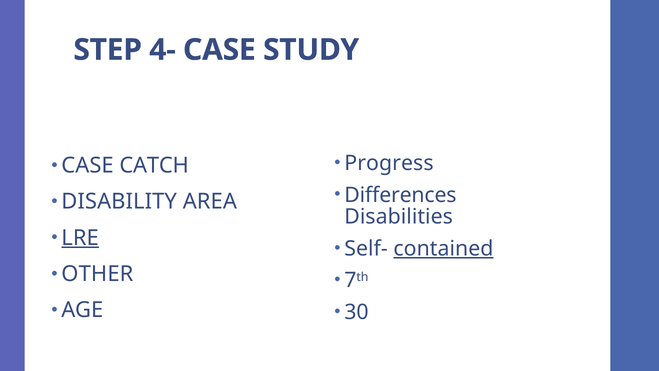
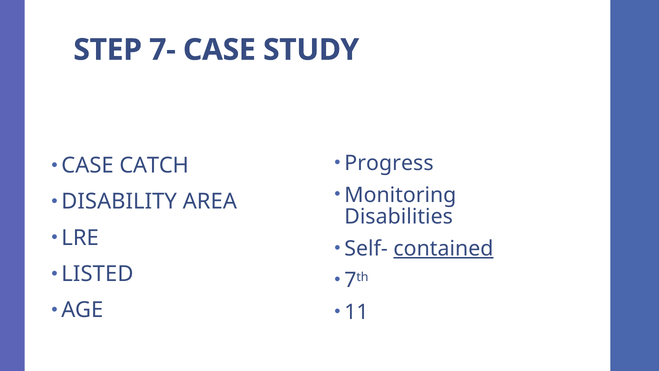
4-: 4- -> 7- (163, 50)
Differences: Differences -> Monitoring (400, 195)
LRE underline: present -> none (80, 238)
OTHER: OTHER -> LISTED (97, 274)
30: 30 -> 11 (356, 312)
